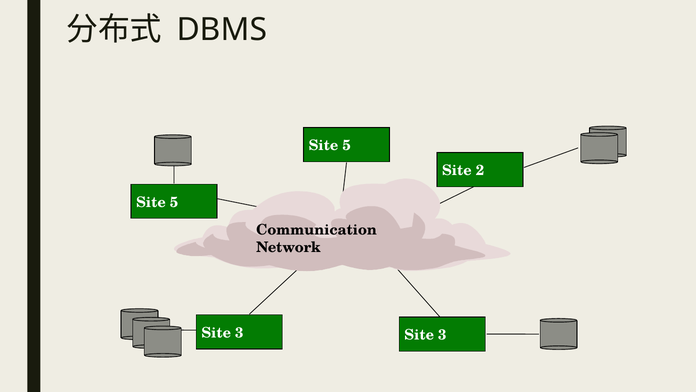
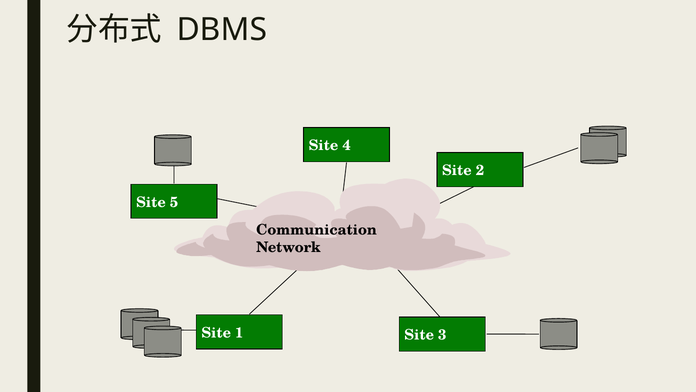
5: 5 -> 4 (347, 145)
3: 3 -> 1 (239, 332)
